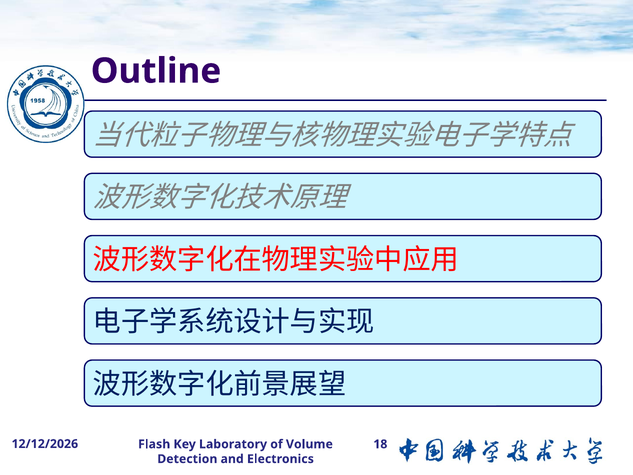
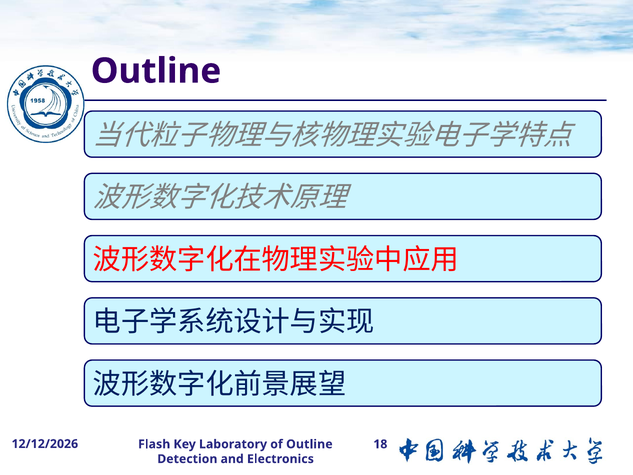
of Volume: Volume -> Outline (309, 444)
